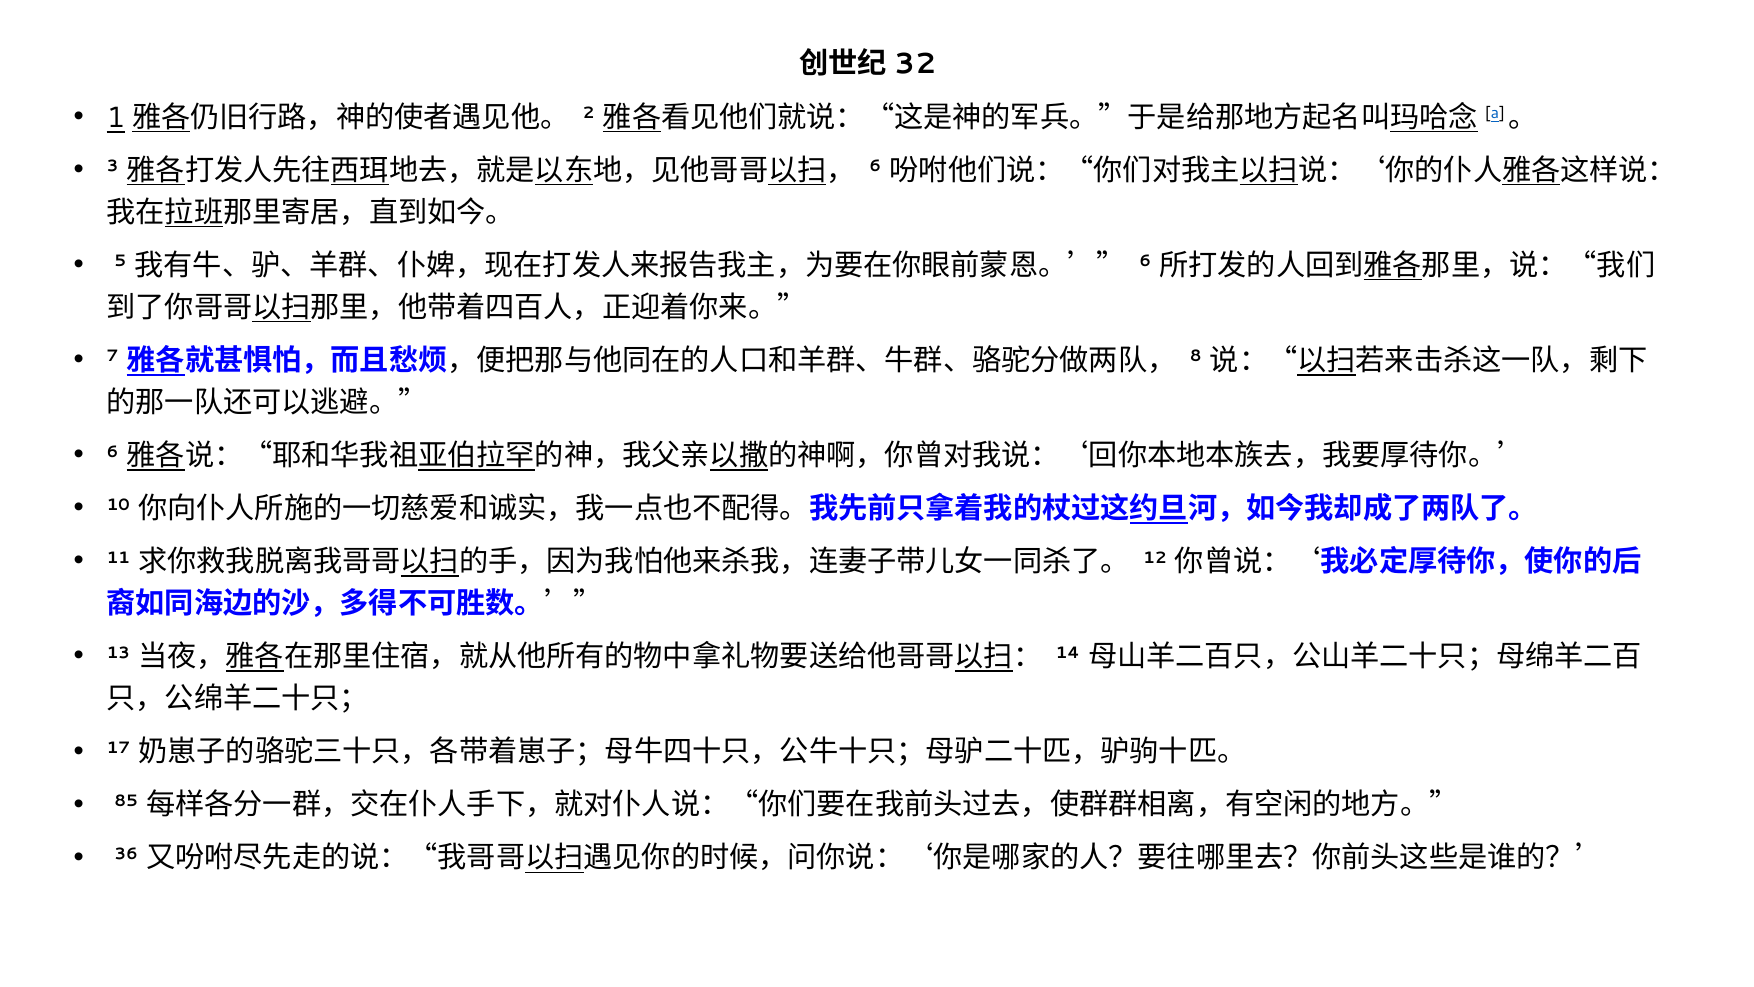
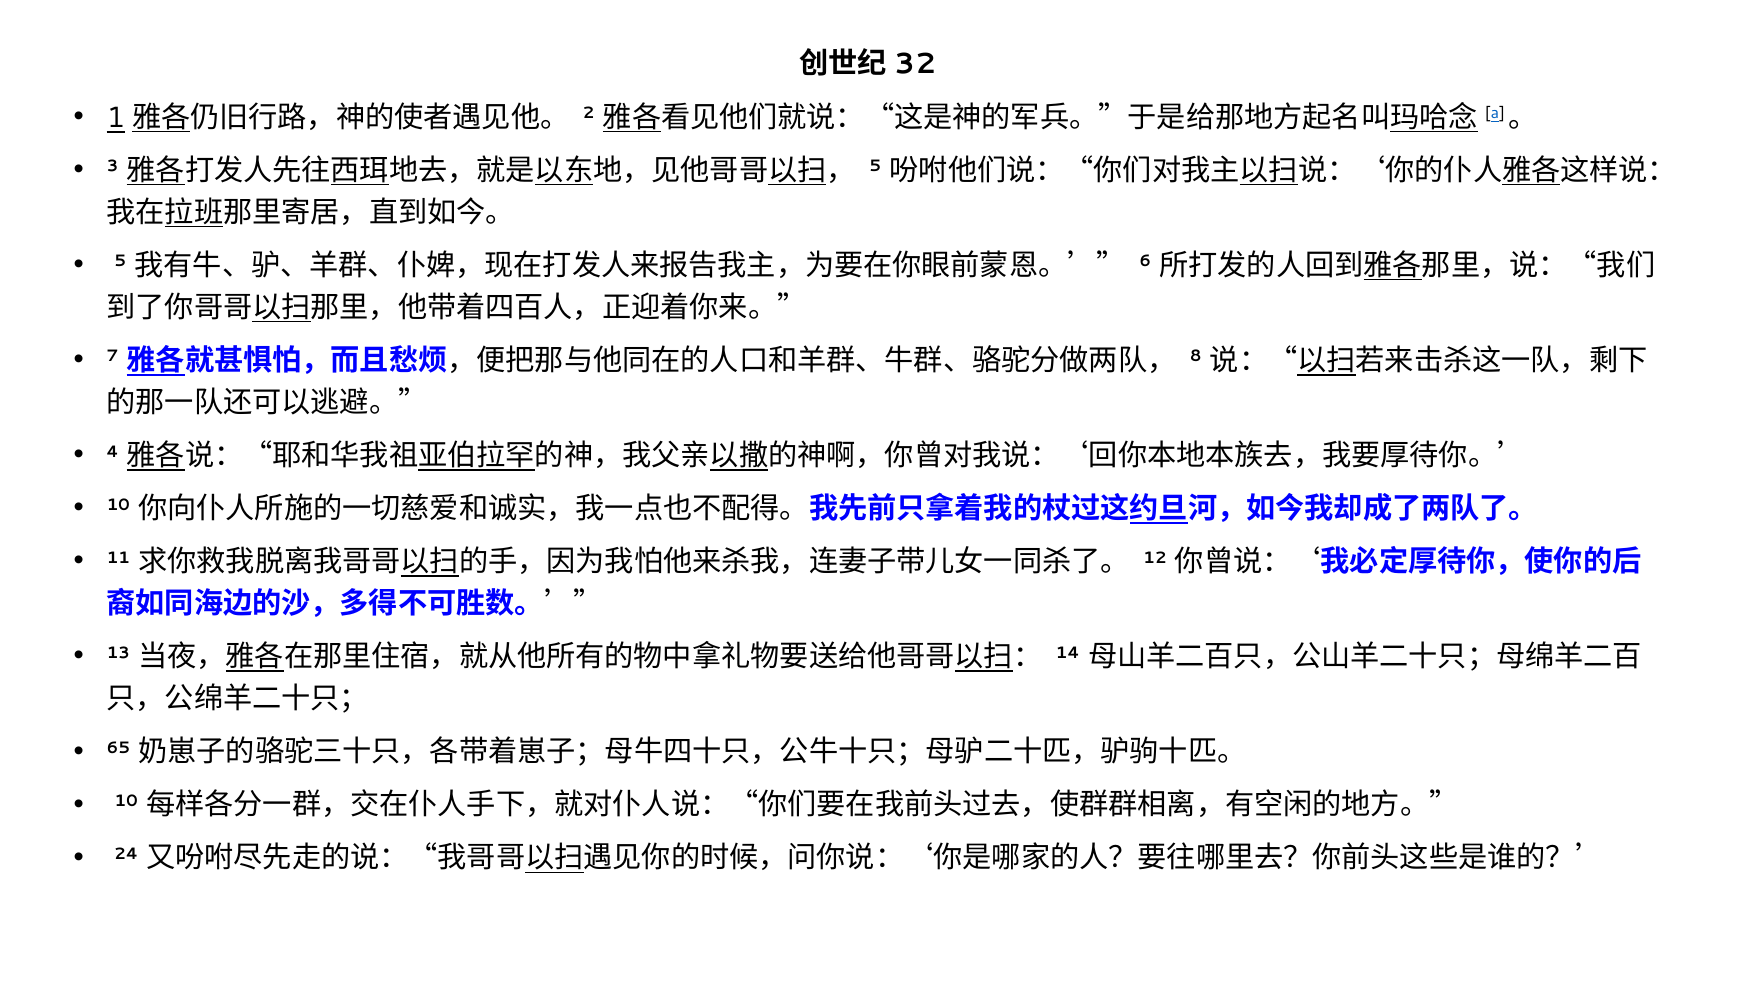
6: 6 -> 5 (875, 166)
6: 6 -> 4 (113, 451)
17: 17 -> 65 (118, 748)
85: 85 -> 10 (126, 801)
36: 36 -> 24 (126, 854)
